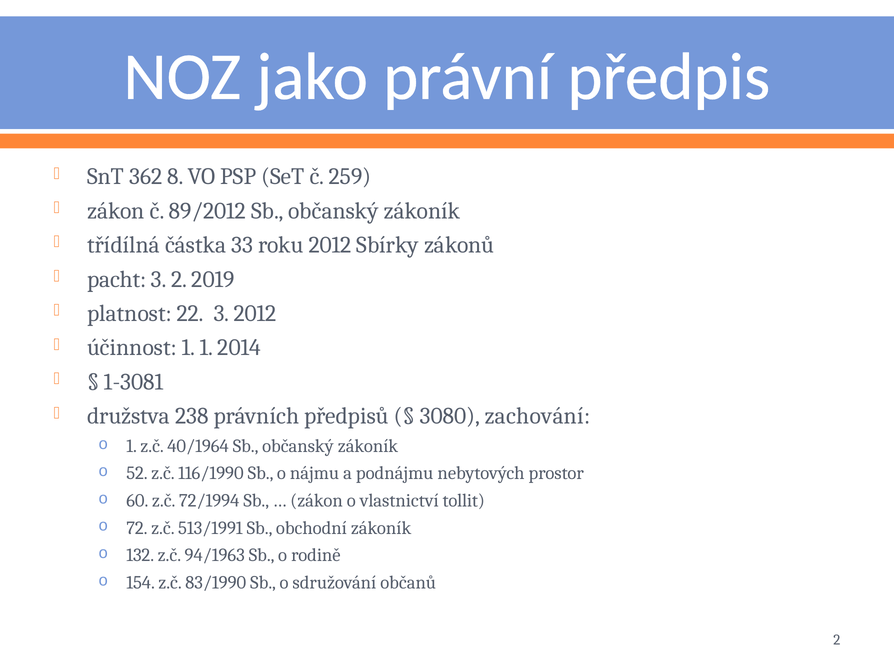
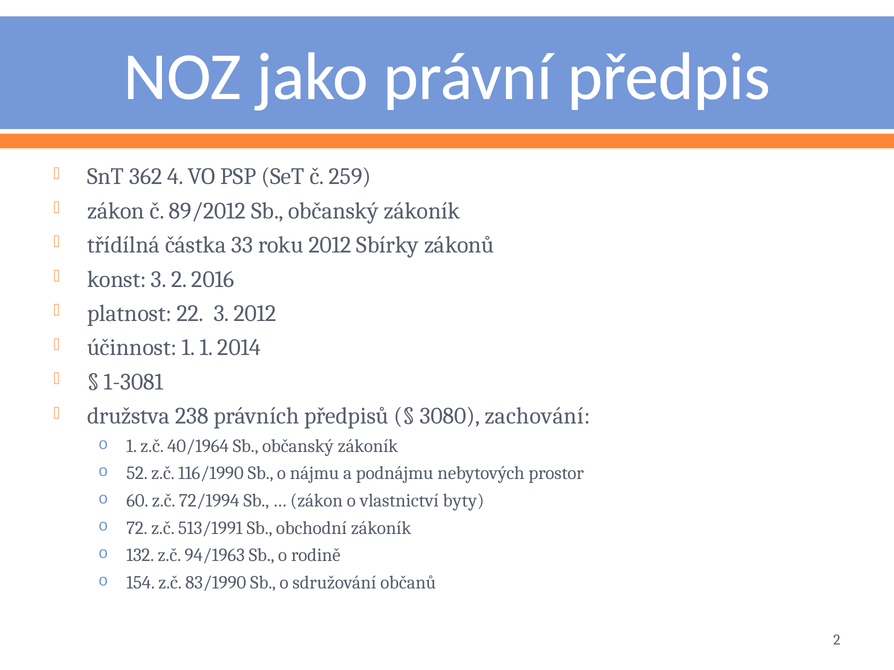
8: 8 -> 4 (175, 177)
pacht: pacht -> konst (117, 279)
2019: 2019 -> 2016 (213, 279)
tollit: tollit -> byty (464, 501)
